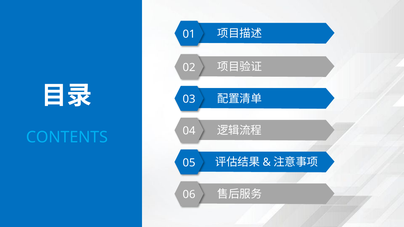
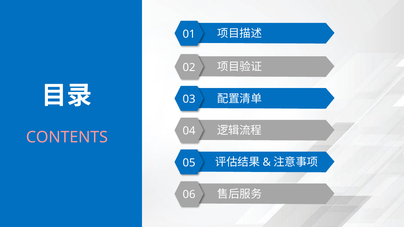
CONTENTS colour: light blue -> pink (67, 138)
